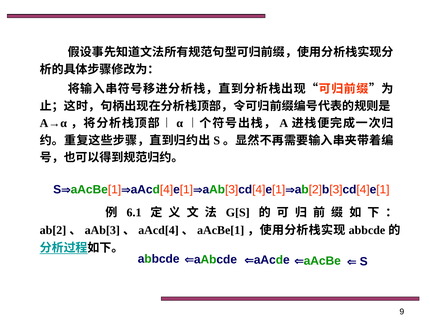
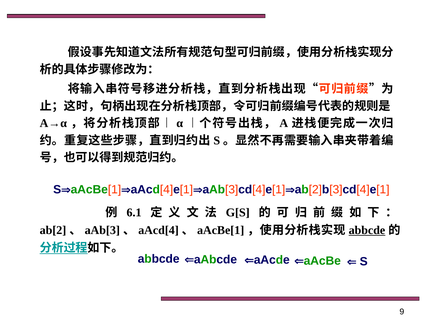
abbcde underline: none -> present (367, 231)
